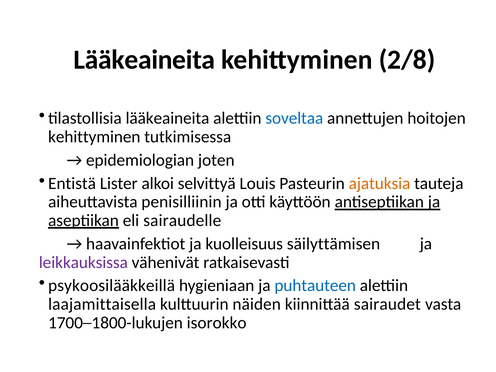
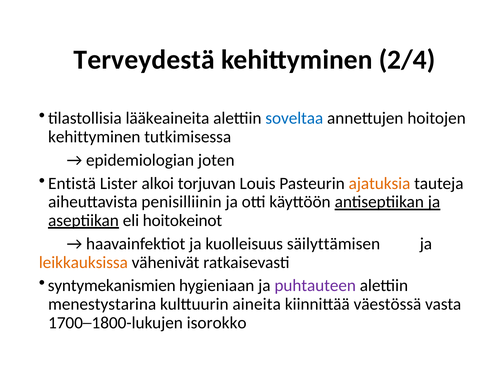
Lääkeaineita: Lääkeaineita -> Terveydestä (144, 60)
2/8: 2/8 -> 2/4 (407, 60)
selvittyä: selvittyä -> torjuvan (207, 183)
sairaudelle: sairaudelle -> hoitokeinot (182, 221)
leikkauksissa colour: purple -> orange (83, 262)
psykoosilääkkeillä: psykoosilääkkeillä -> syntymekanismien (112, 286)
puhtauteen colour: blue -> purple (315, 286)
laajamittaisella: laajamittaisella -> menestystarina (102, 304)
näiden: näiden -> aineita (257, 304)
sairaudet: sairaudet -> väestössä (387, 304)
